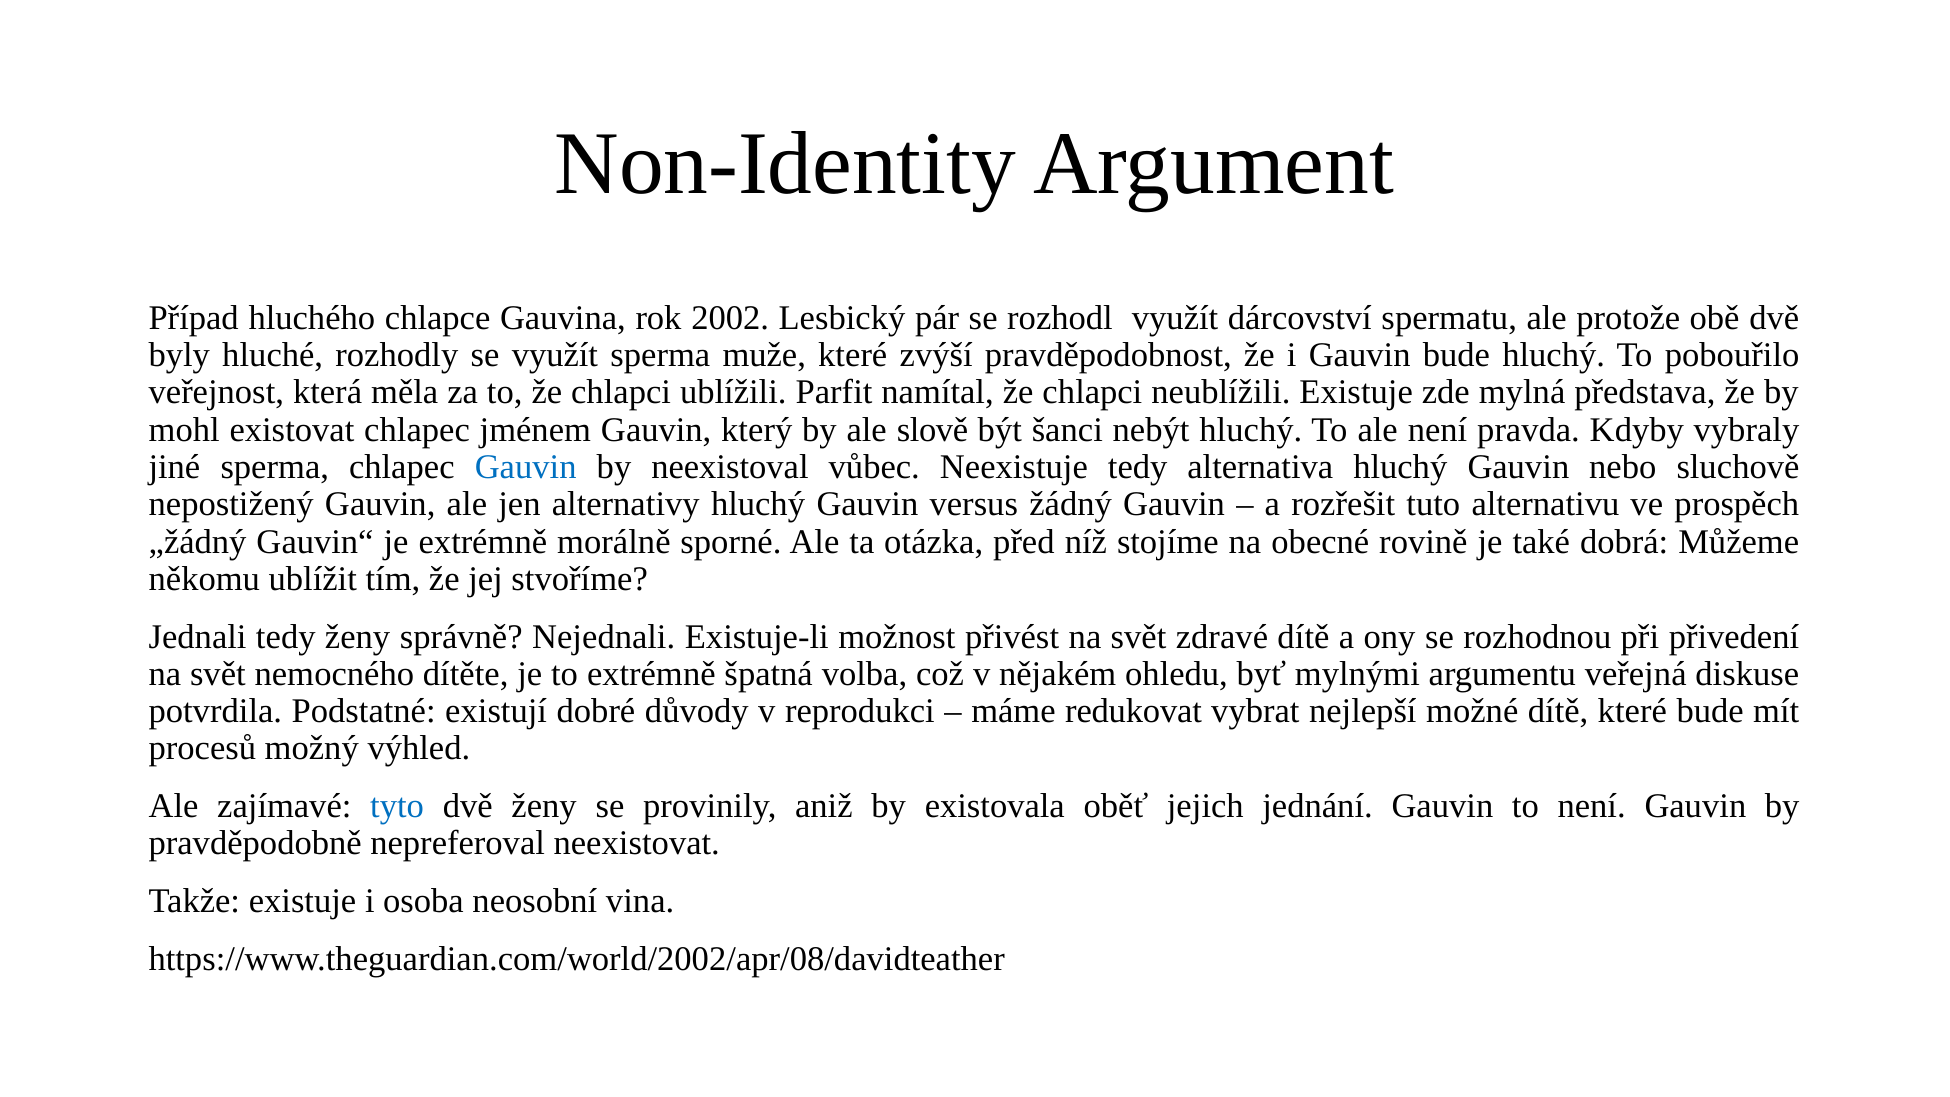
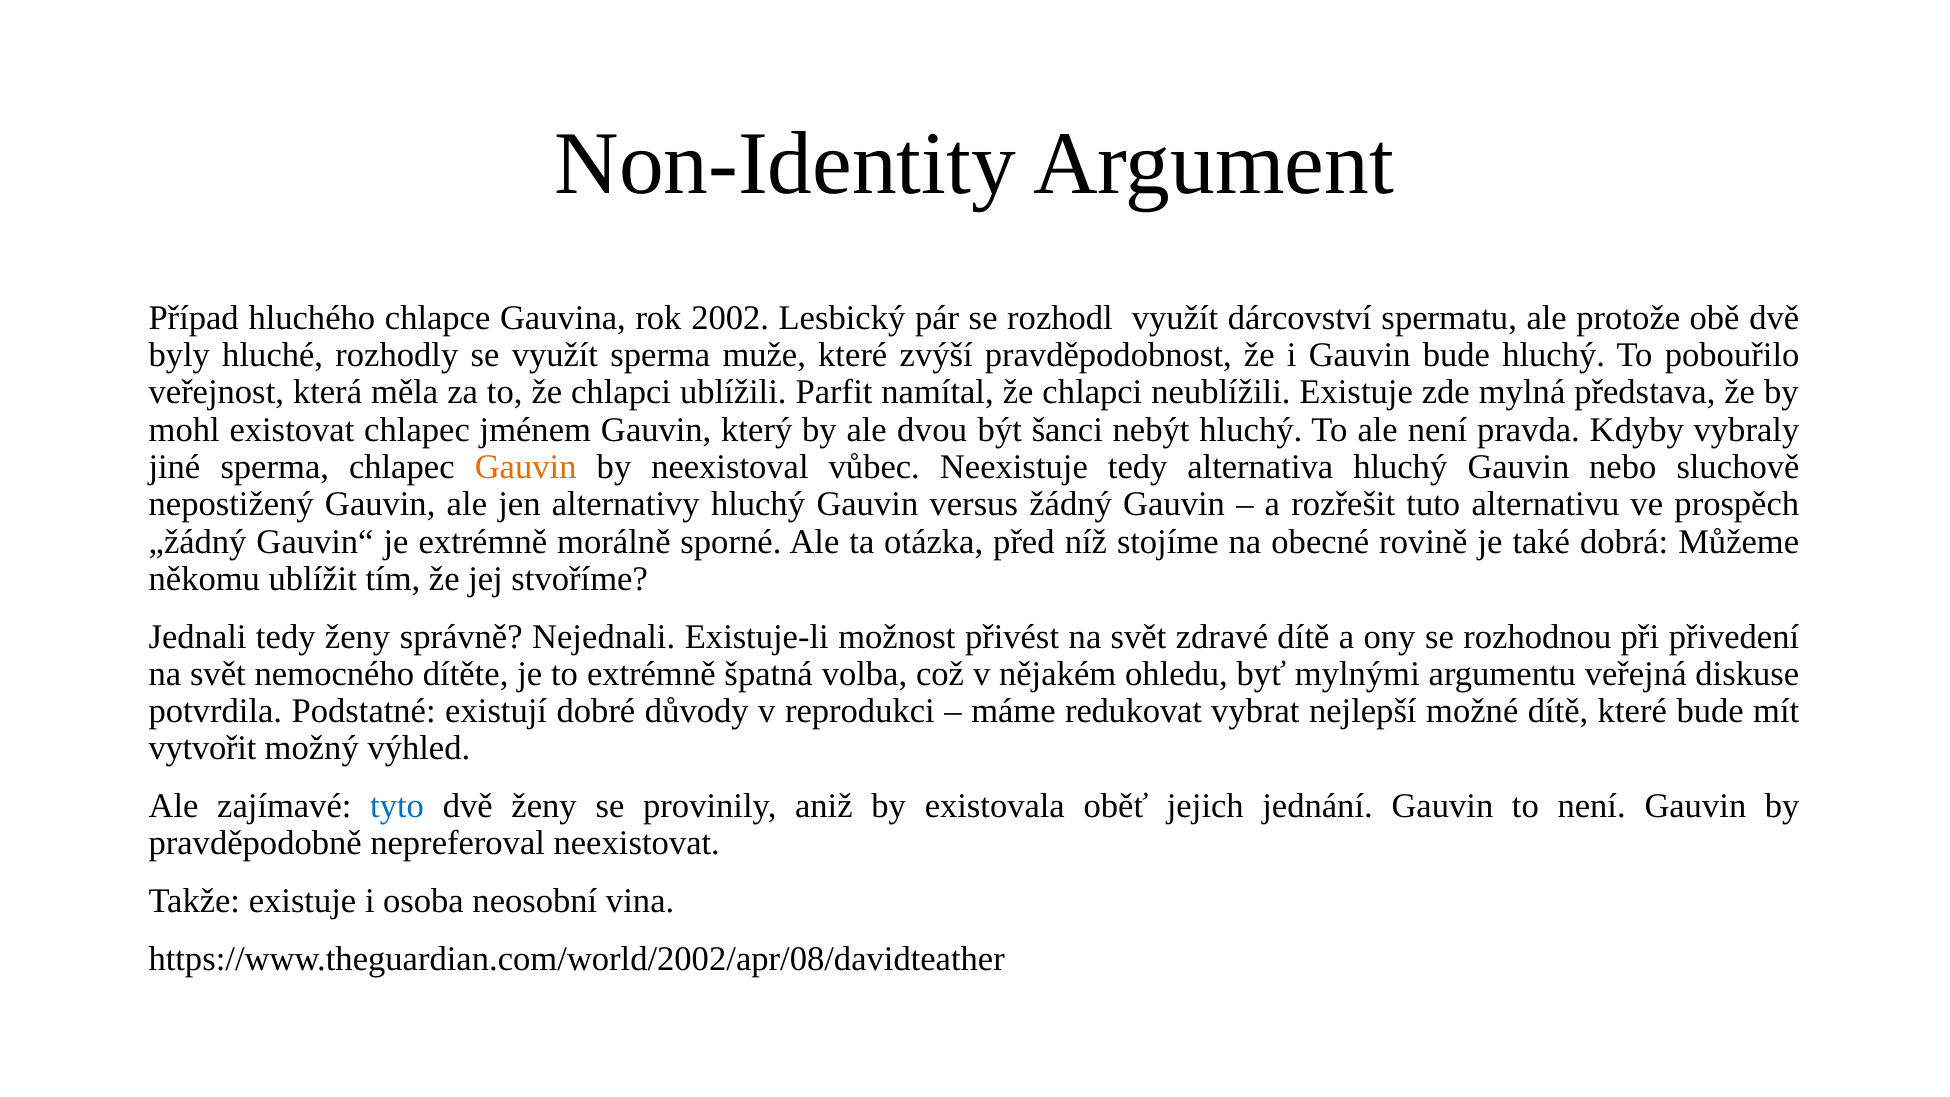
slově: slově -> dvou (932, 430)
Gauvin colour: blue -> orange (526, 467)
procesů: procesů -> vytvořit (203, 748)
